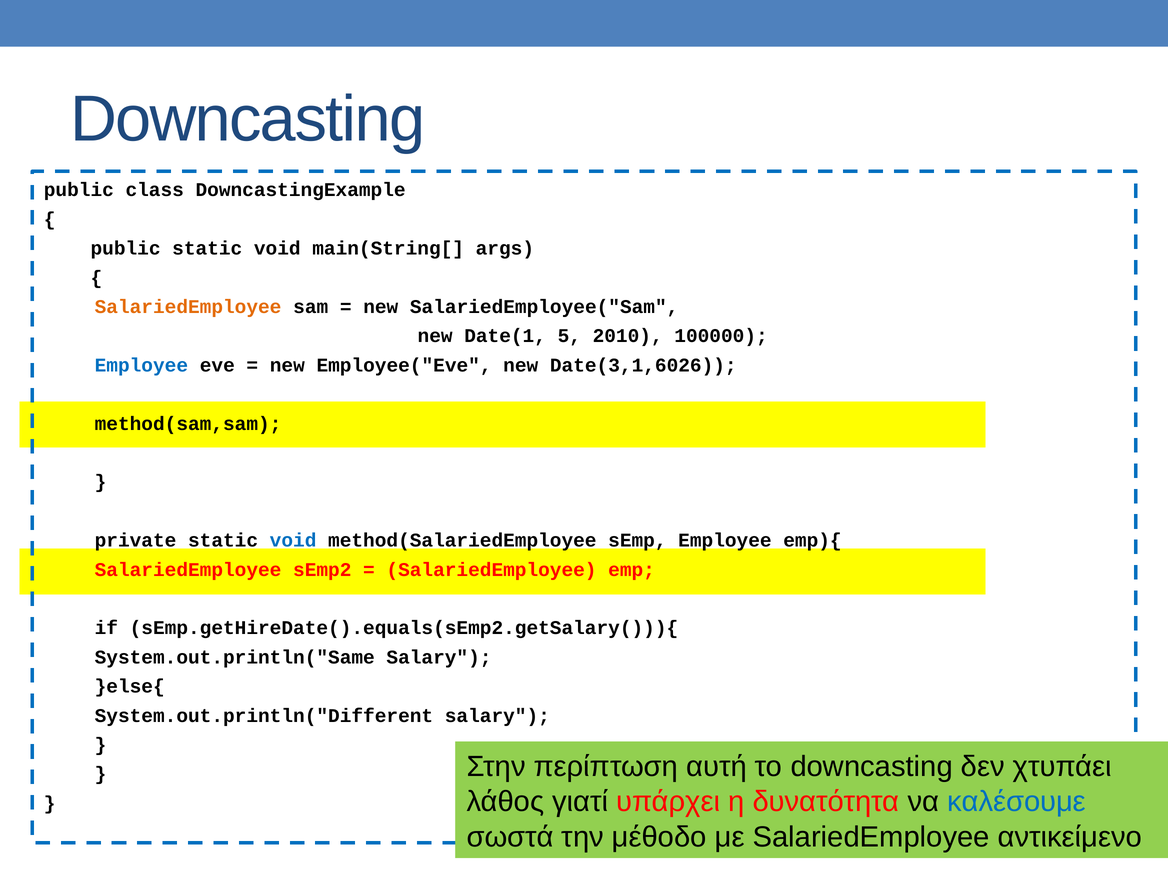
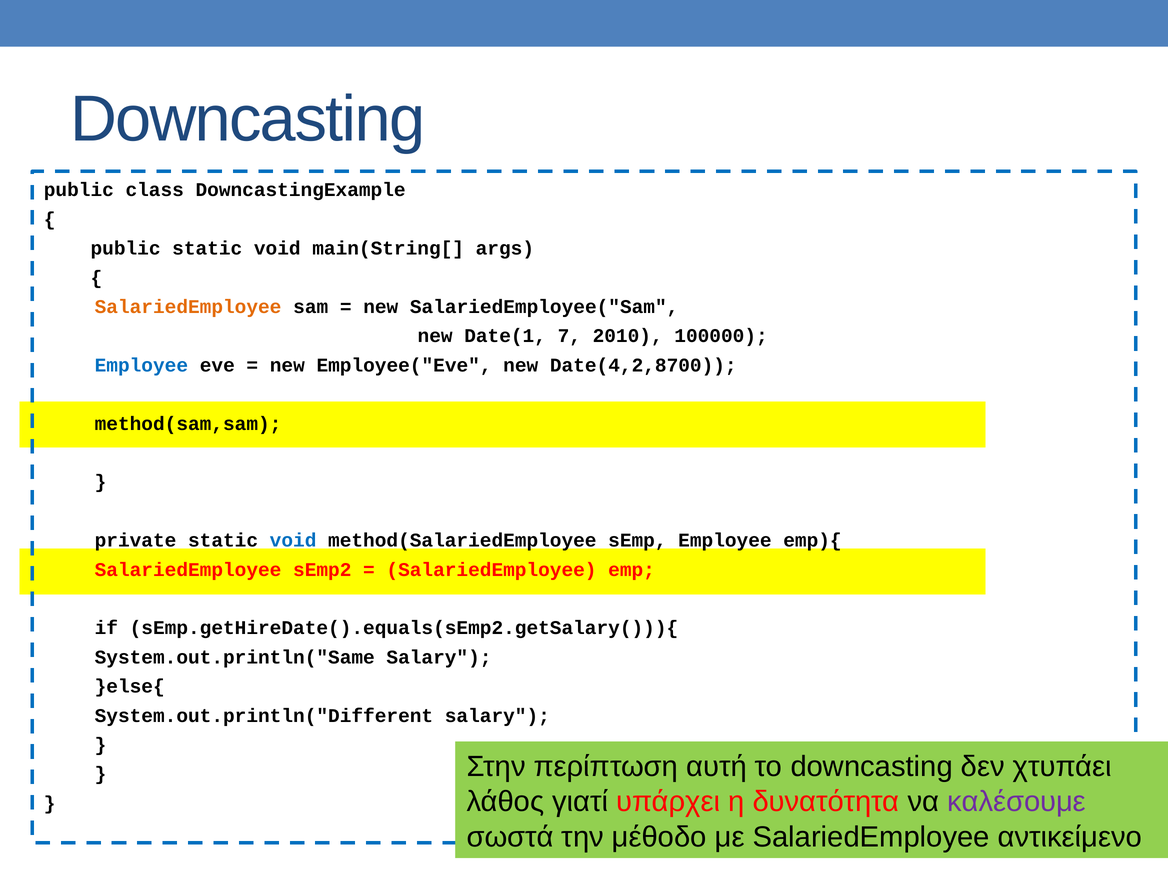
5: 5 -> 7 (569, 336)
Date(3,1,6026: Date(3,1,6026 -> Date(4,2,8700 (643, 365)
καλέσουμε colour: blue -> purple (1017, 802)
